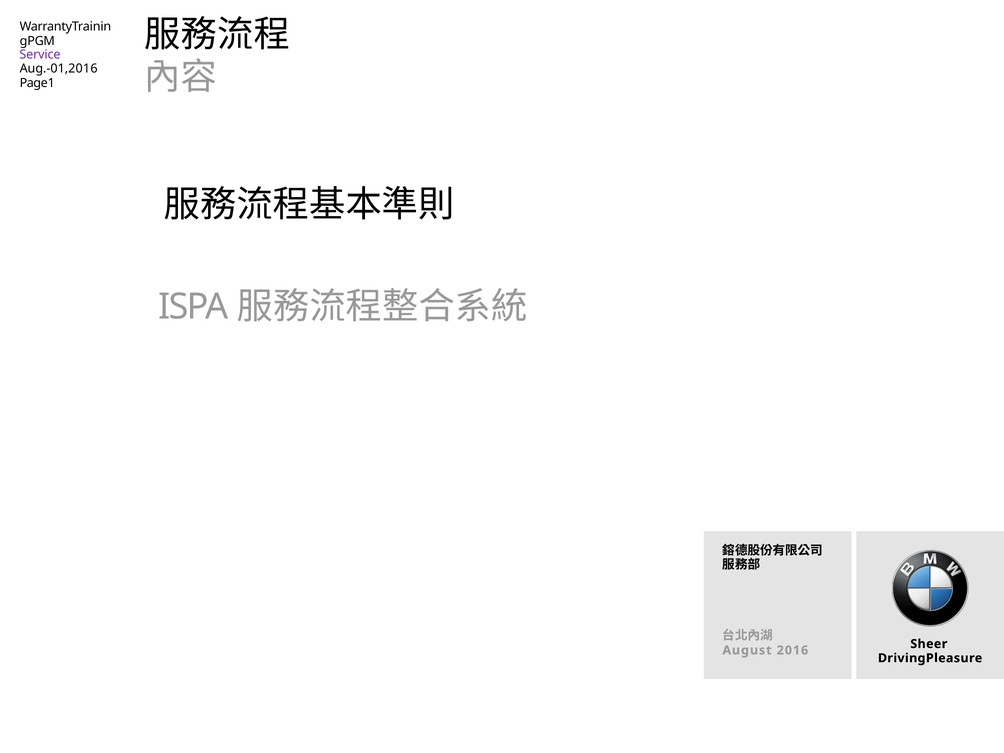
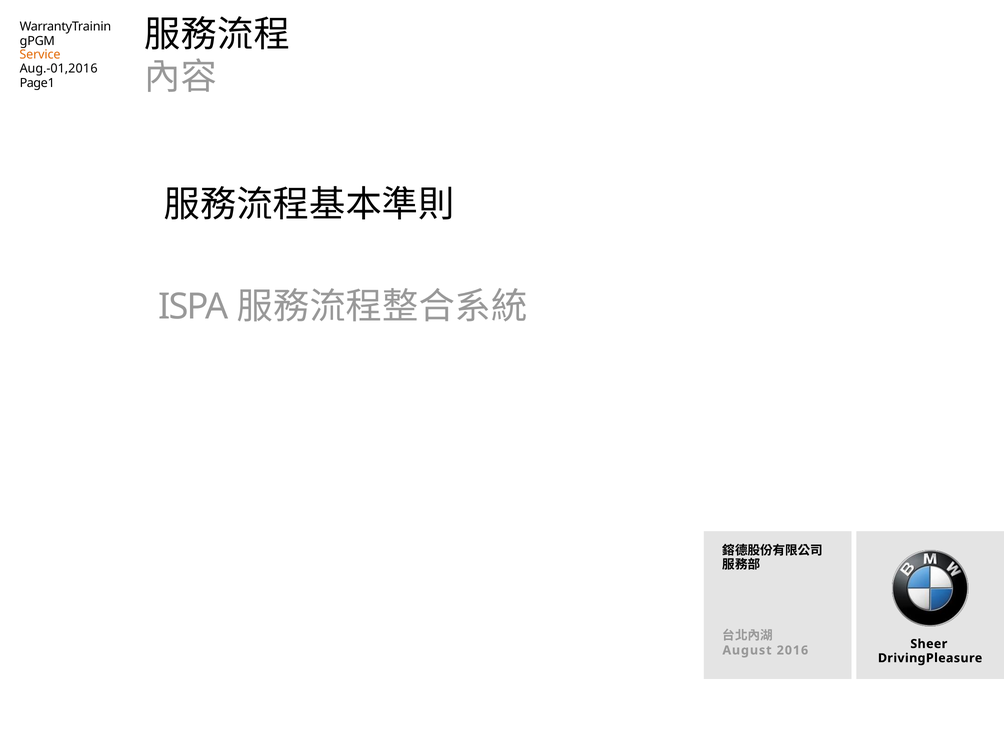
Service colour: purple -> orange (40, 54)
